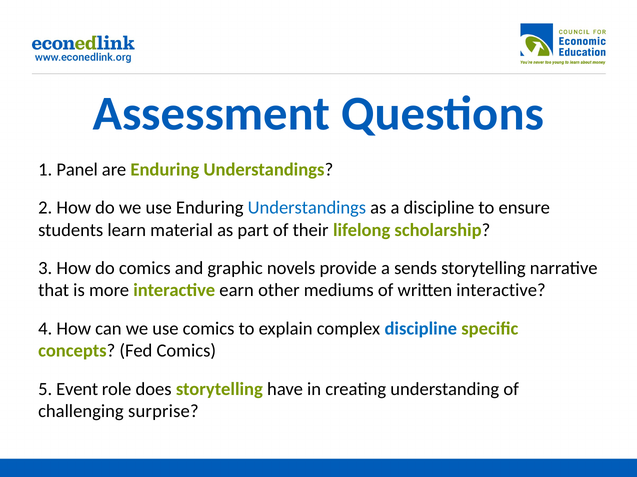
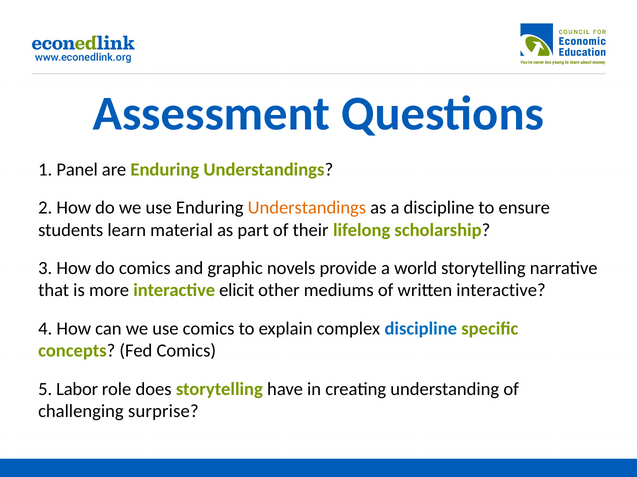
Understandings colour: blue -> orange (307, 208)
sends: sends -> world (416, 269)
earn: earn -> elicit (237, 291)
Event: Event -> Labor (77, 390)
